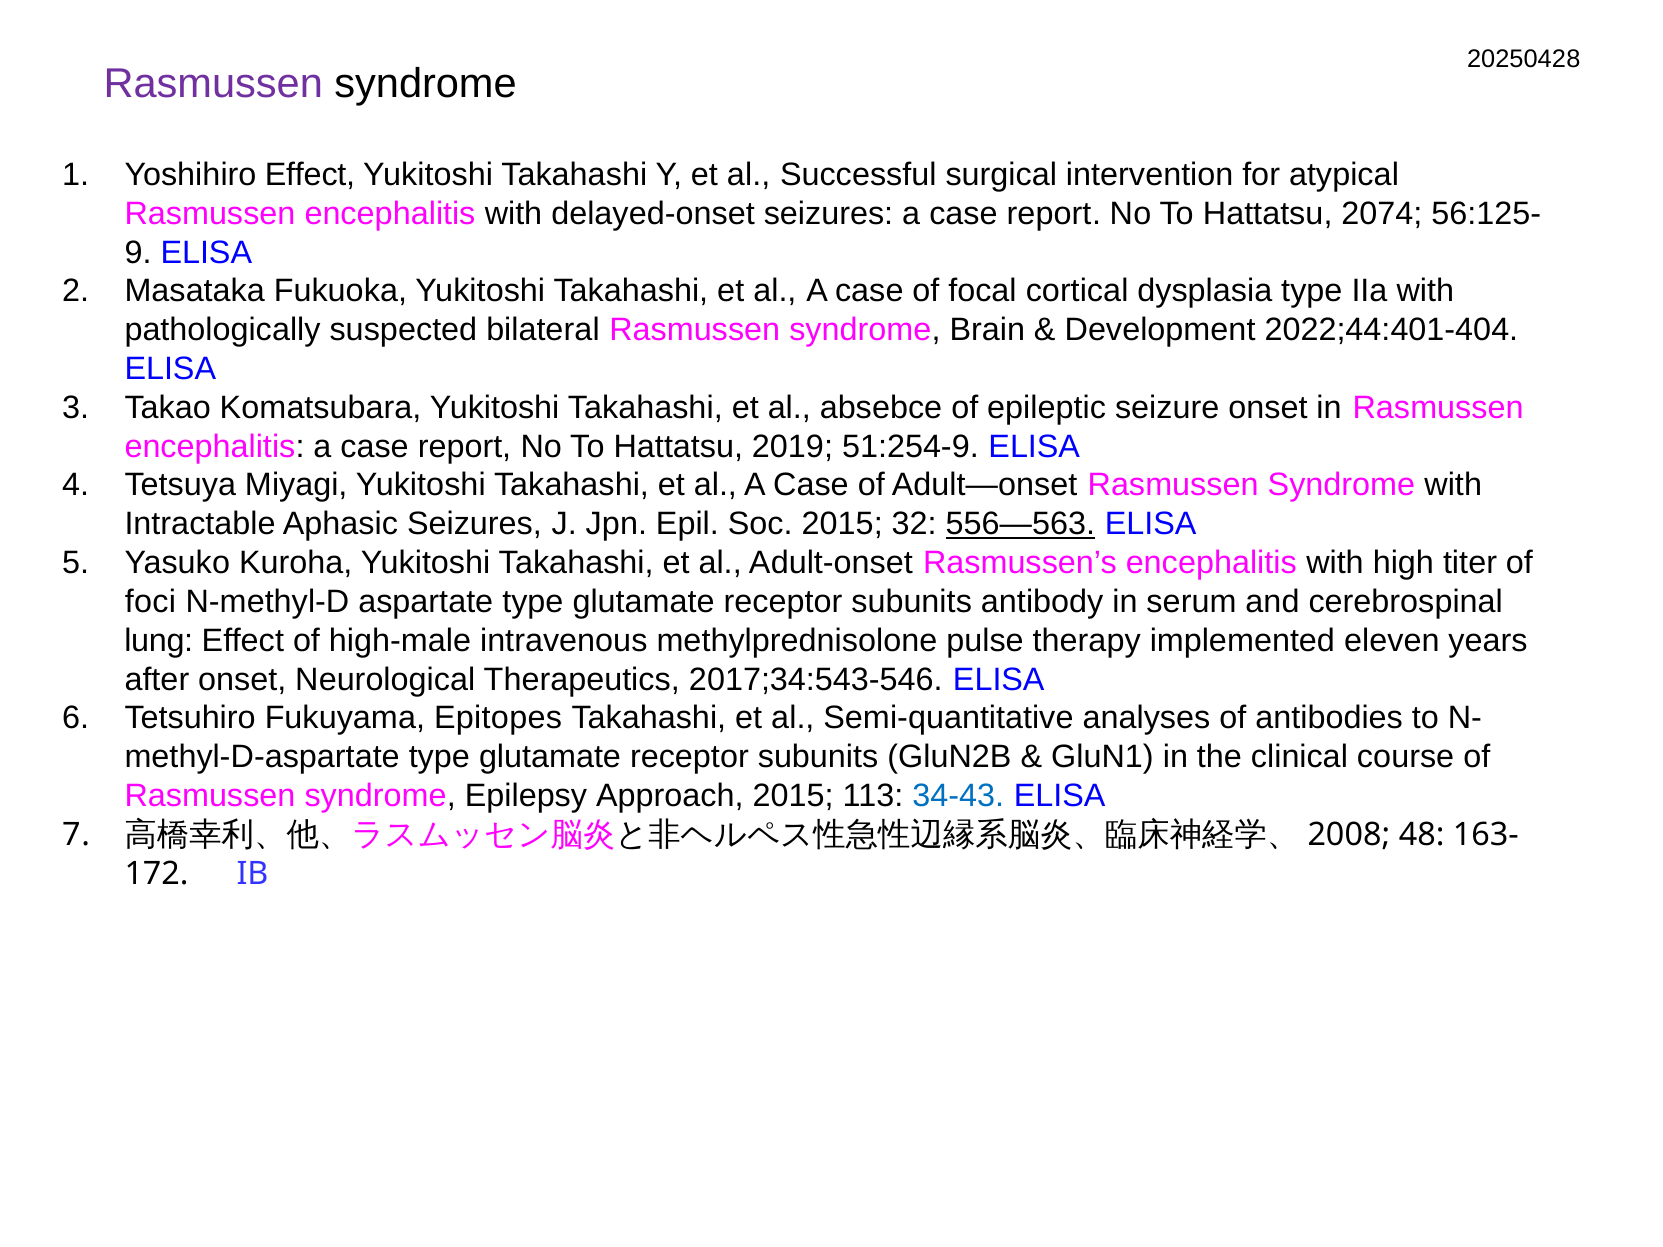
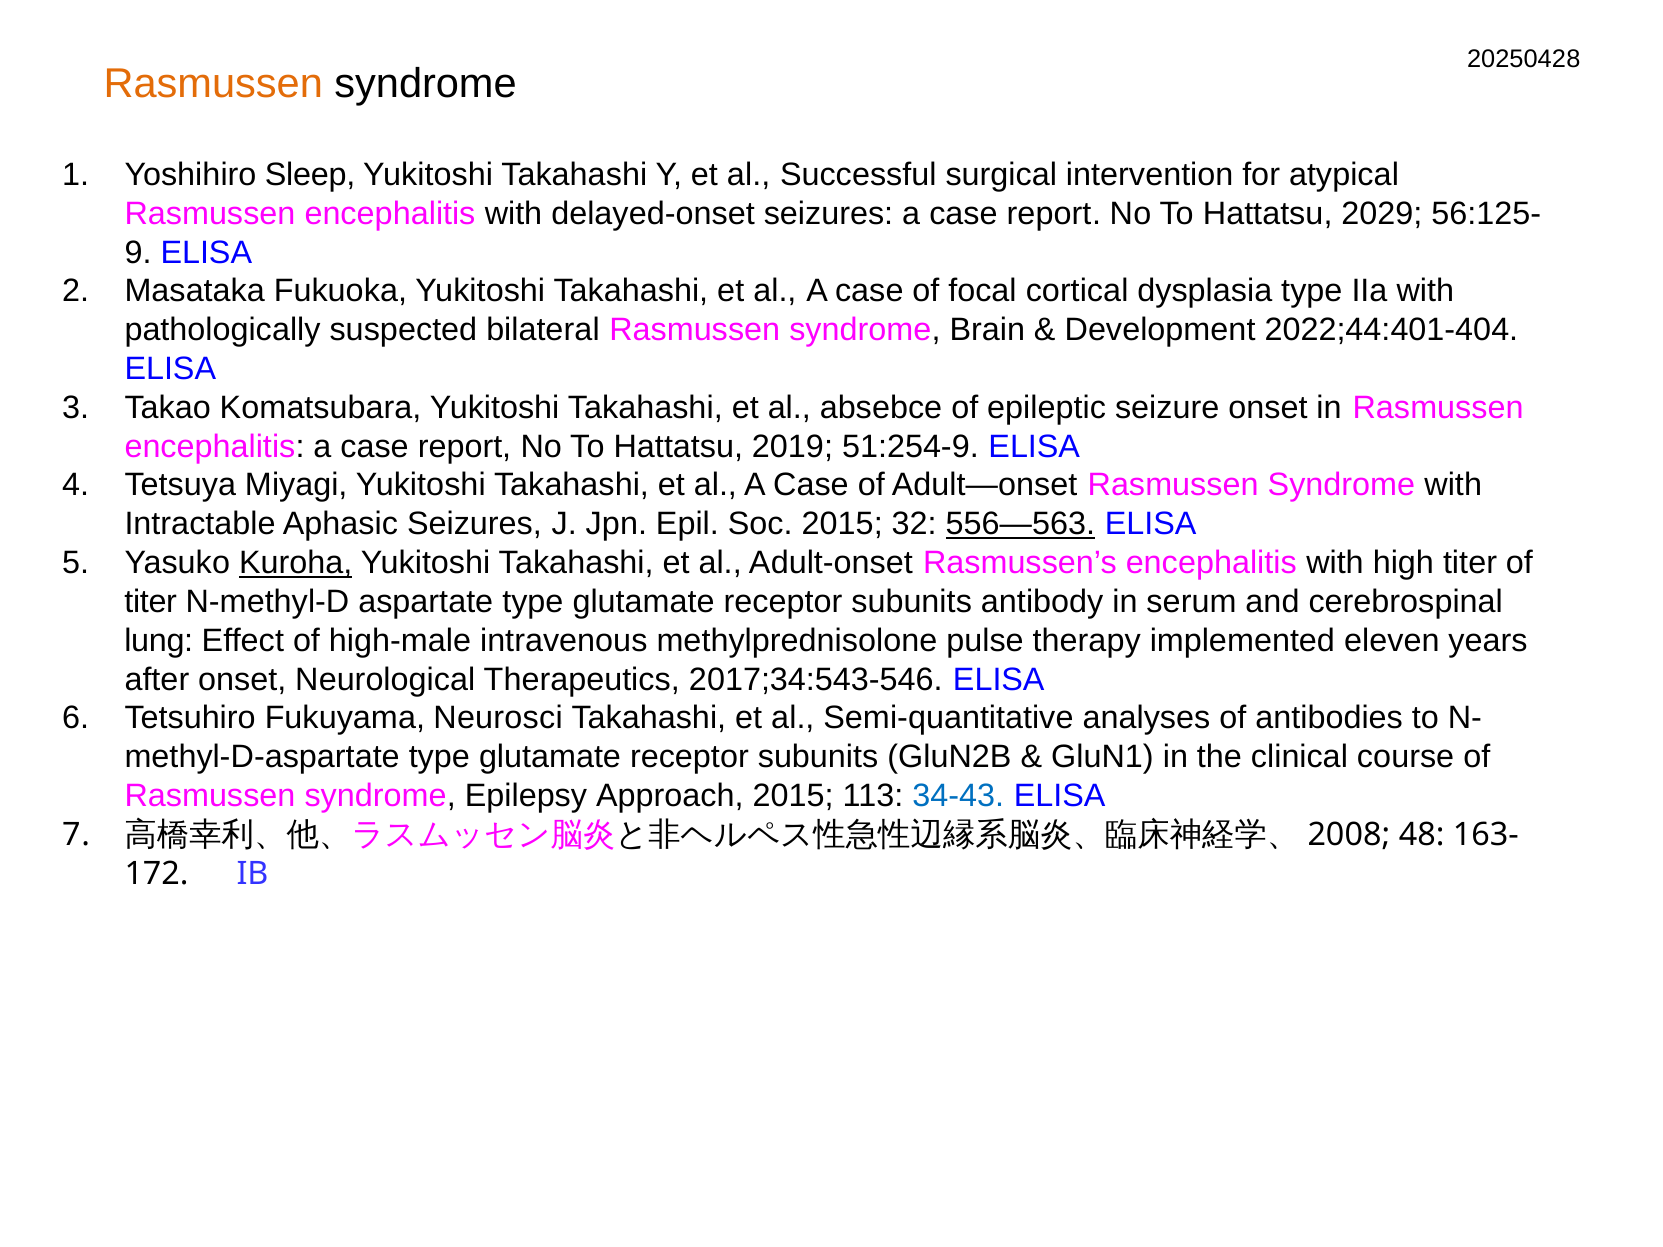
Rasmussen colour: purple -> orange (213, 83)
Yoshihiro Effect: Effect -> Sleep (310, 175)
2074: 2074 -> 2029 (1382, 214)
Kuroha underline: none -> present (296, 563)
foci: foci -> titer (151, 602)
Epitopes: Epitopes -> Neurosci (498, 718)
